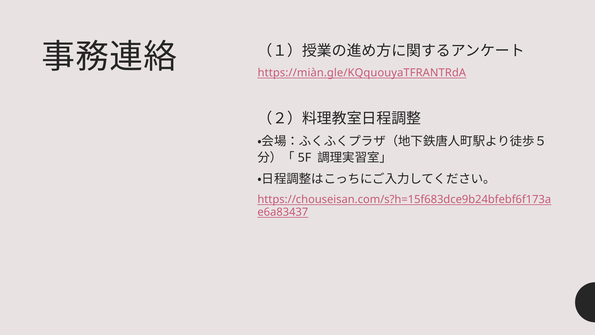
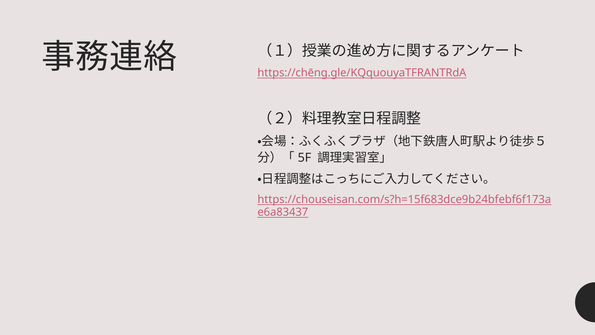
https://miàn.gle/KQquouyaTFRANTRdA: https://miàn.gle/KQquouyaTFRANTRdA -> https://chēng.gle/KQquouyaTFRANTRdA (362, 73)
